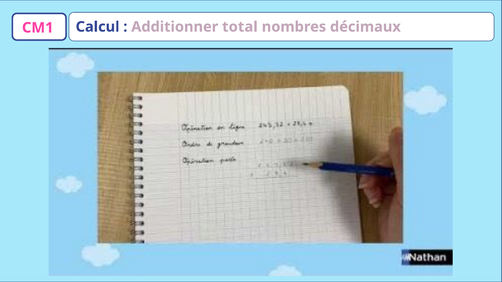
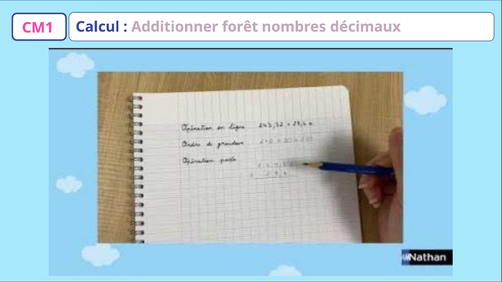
total: total -> forêt (240, 27)
